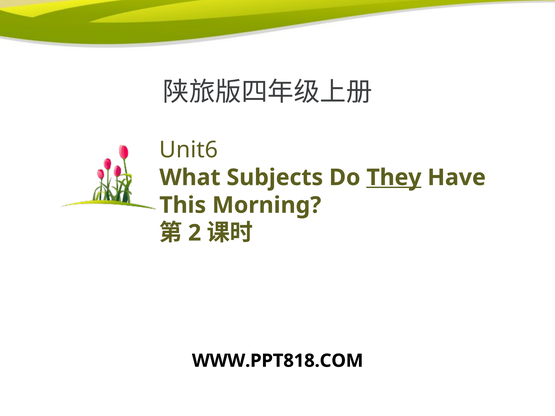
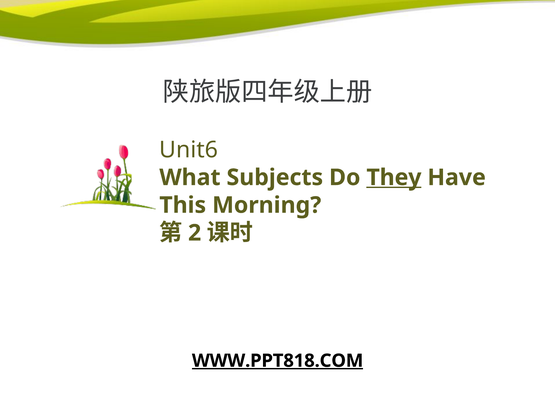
WWW.PPT818.COM underline: none -> present (278, 361)
